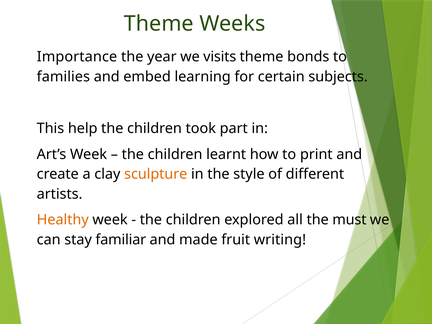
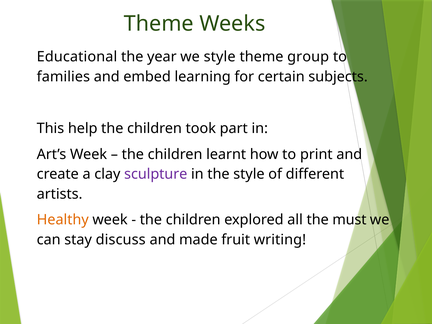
Importance: Importance -> Educational (77, 57)
we visits: visits -> style (220, 57)
bonds: bonds -> group (308, 57)
sculpture colour: orange -> purple (156, 174)
familiar: familiar -> discuss (121, 240)
